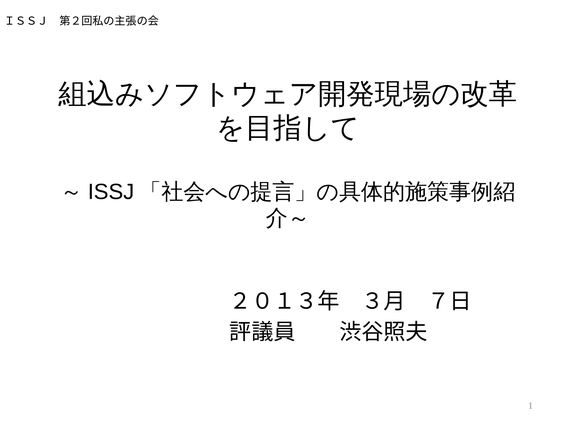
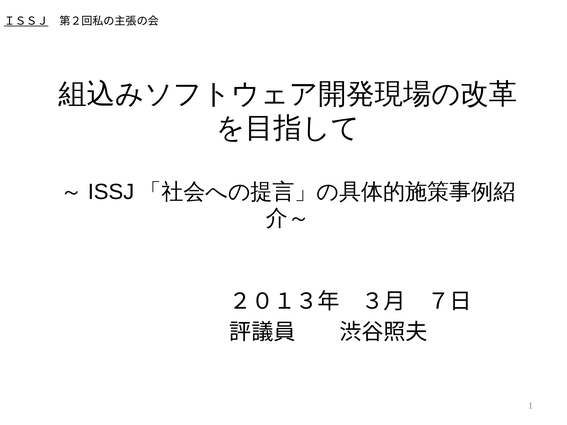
ＩＳＳＪ underline: none -> present (26, 21)
